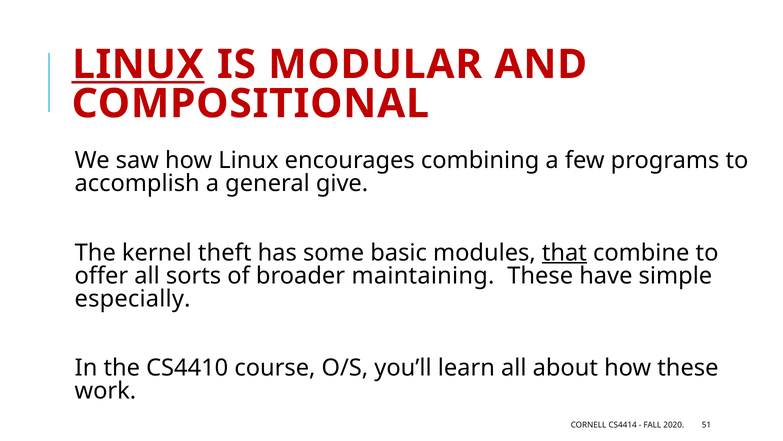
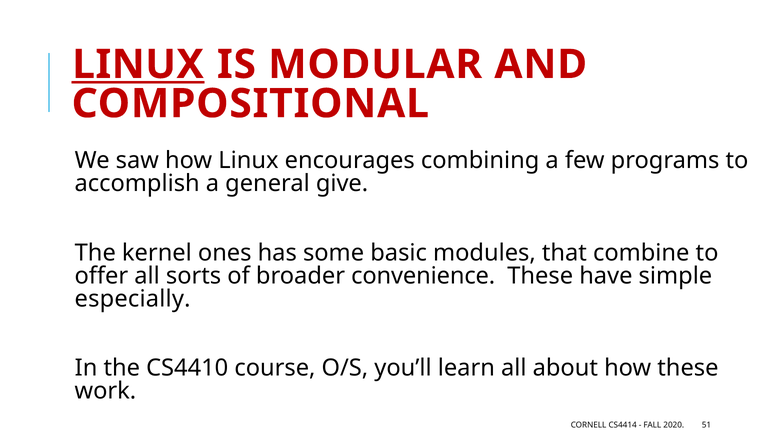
theft: theft -> ones (225, 252)
that underline: present -> none (564, 252)
maintaining: maintaining -> convenience (423, 275)
